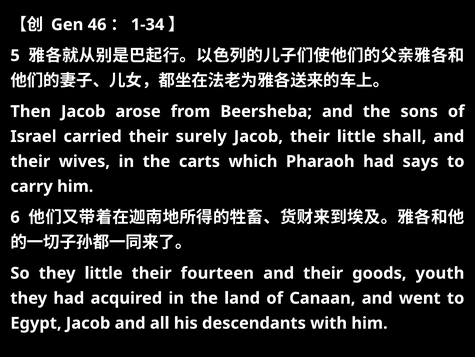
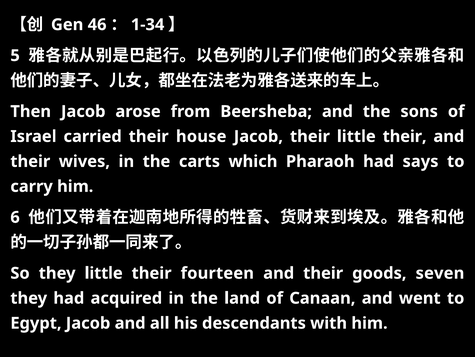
surely: surely -> house (201, 136)
their little shall: shall -> their (405, 136)
youth: youth -> seven (440, 273)
